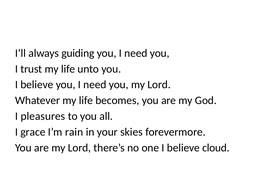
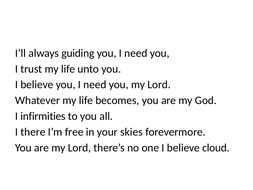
pleasures: pleasures -> infirmities (43, 116)
grace: grace -> there (33, 132)
rain: rain -> free (74, 132)
